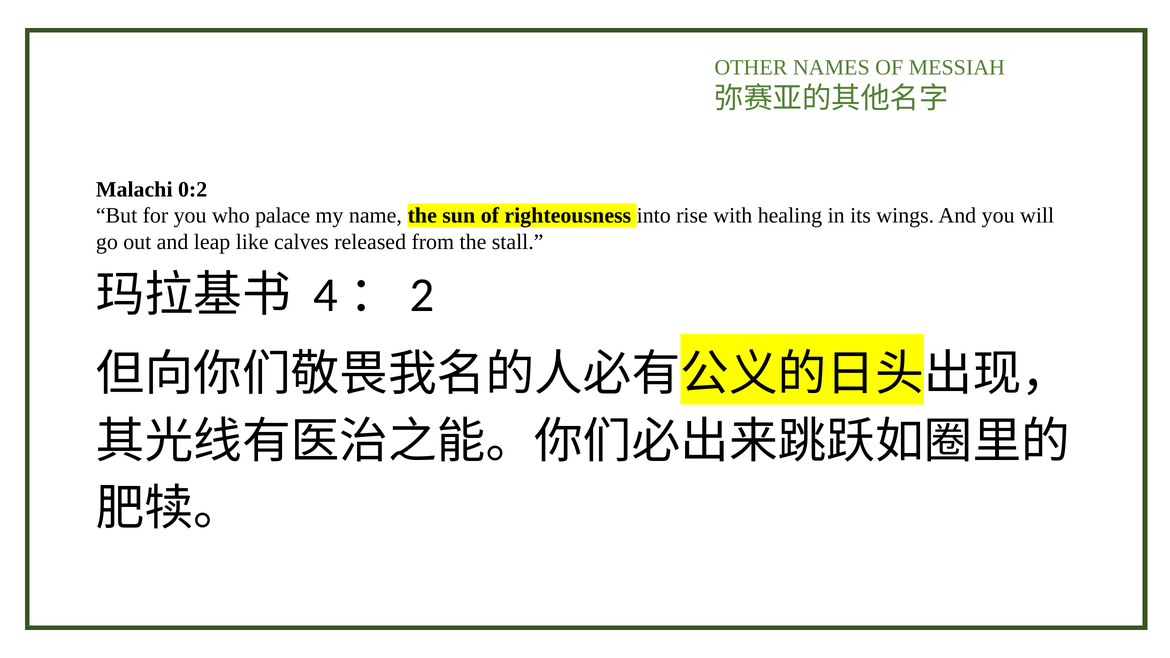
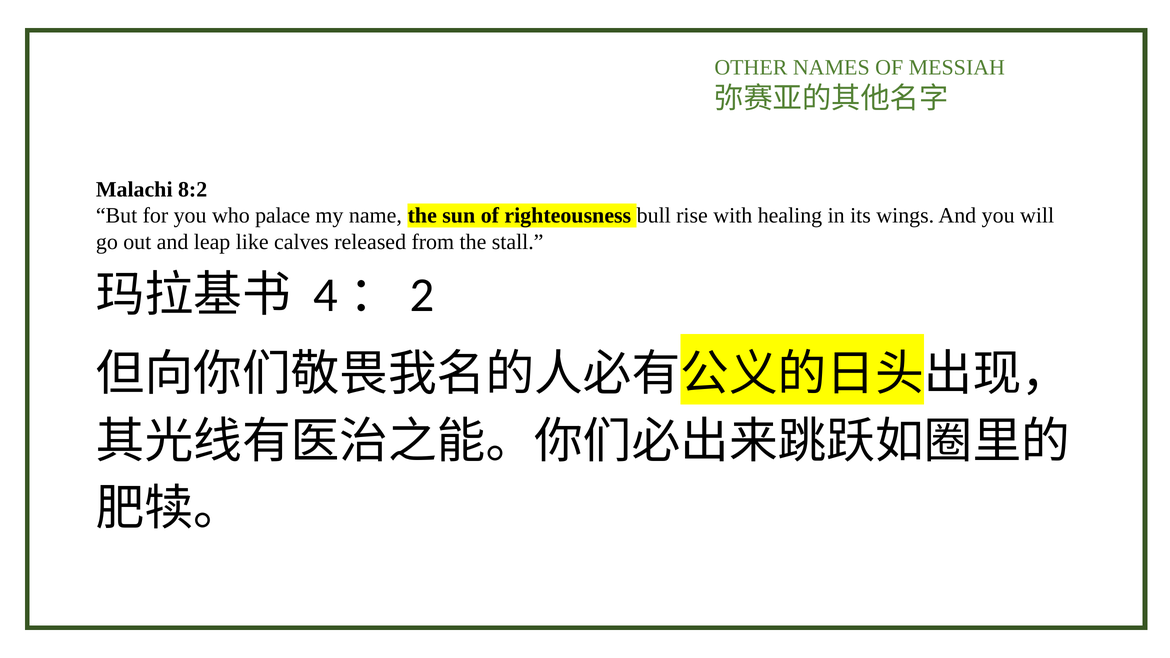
0:2: 0:2 -> 8:2 (193, 189)
into: into -> bull (654, 216)
